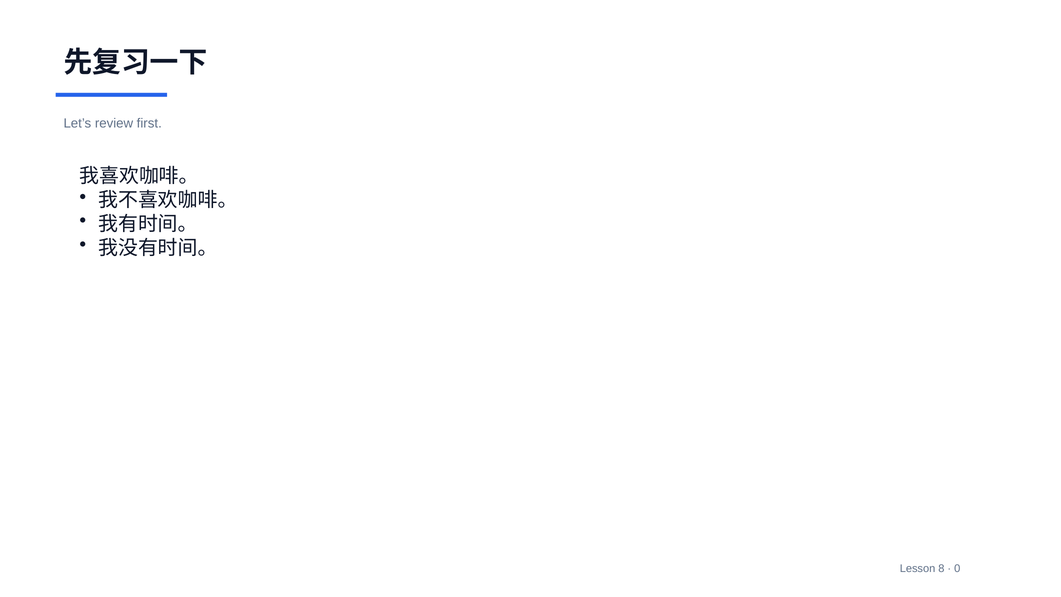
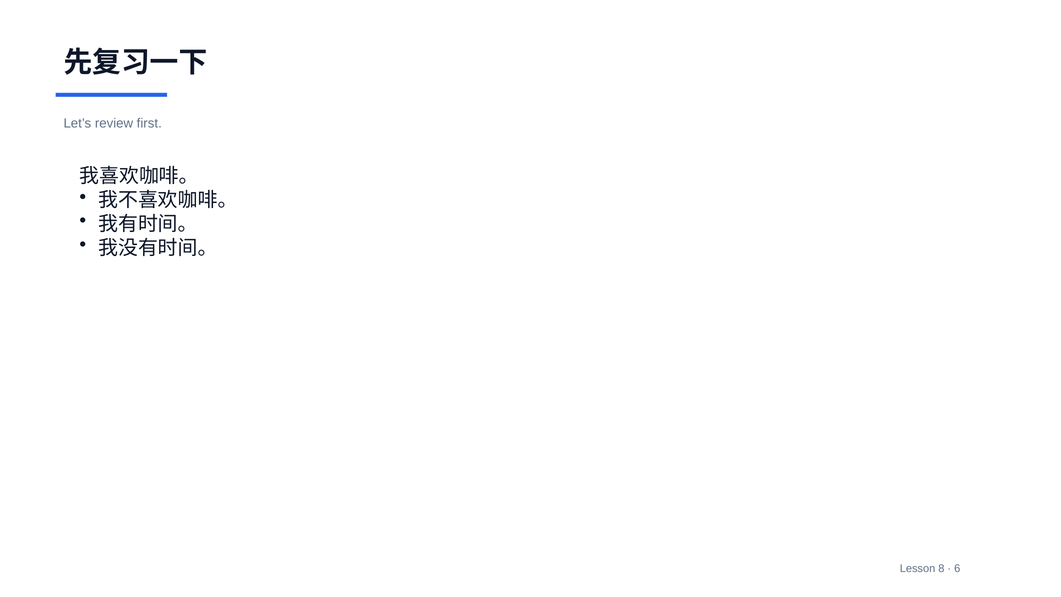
0: 0 -> 6 (957, 568)
